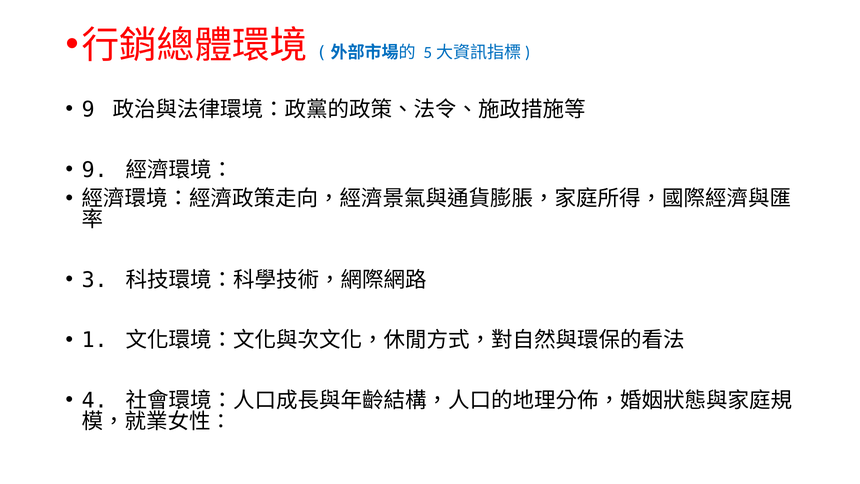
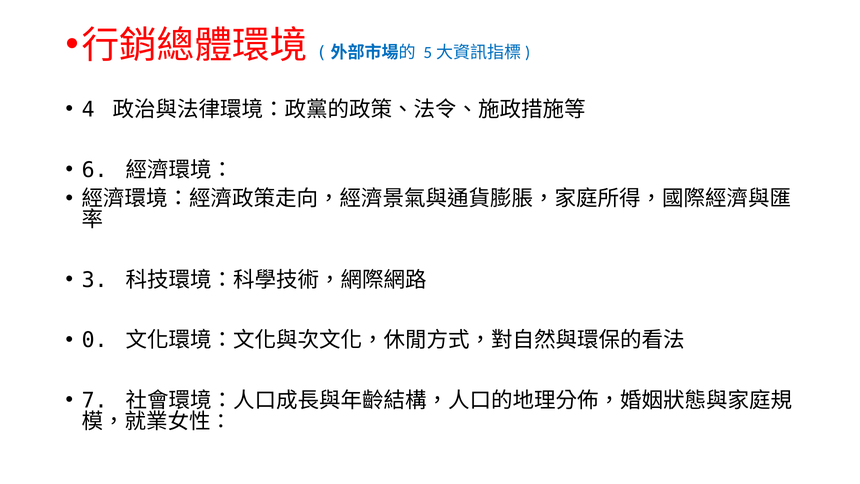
9: 9 -> 4 (88, 110)
9: 9 -> 6 (95, 170)
1: 1 -> 0 (95, 340)
4: 4 -> 7 (95, 400)
